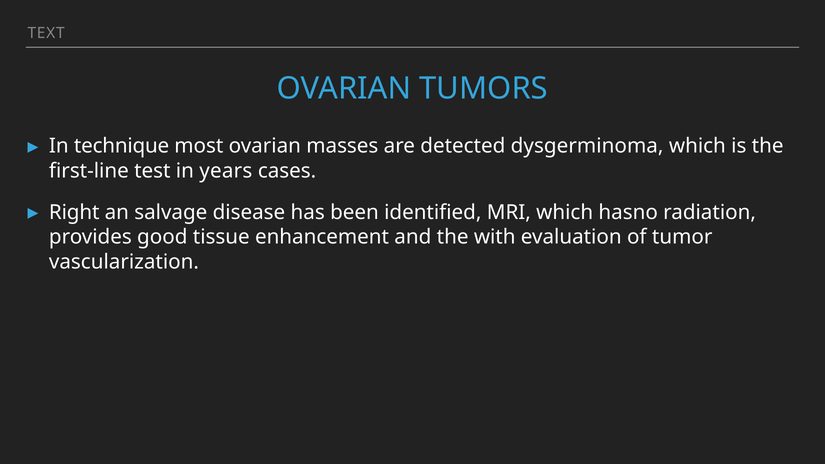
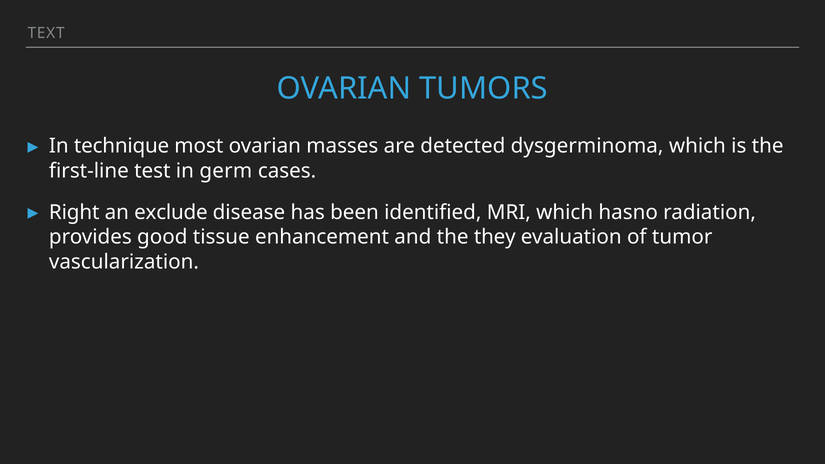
years: years -> germ (226, 171)
salvage: salvage -> exclude (171, 212)
with: with -> they (495, 237)
